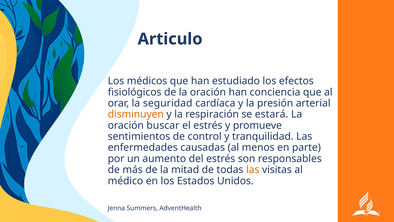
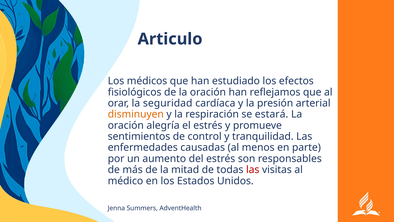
conciencia: conciencia -> reflejamos (275, 92)
buscar: buscar -> alegría (163, 125)
las colour: orange -> red (253, 169)
